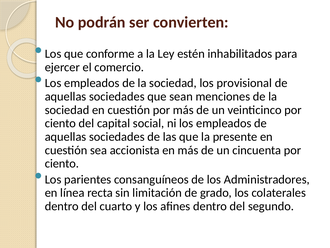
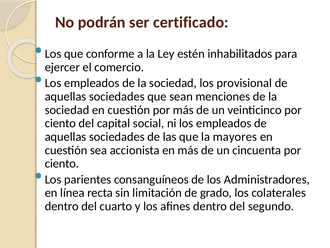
convierten: convierten -> certificado (191, 22)
presente: presente -> mayores (235, 137)
